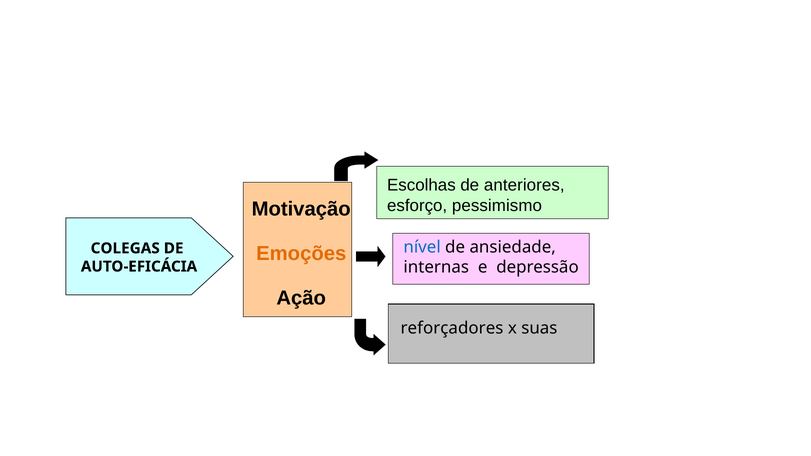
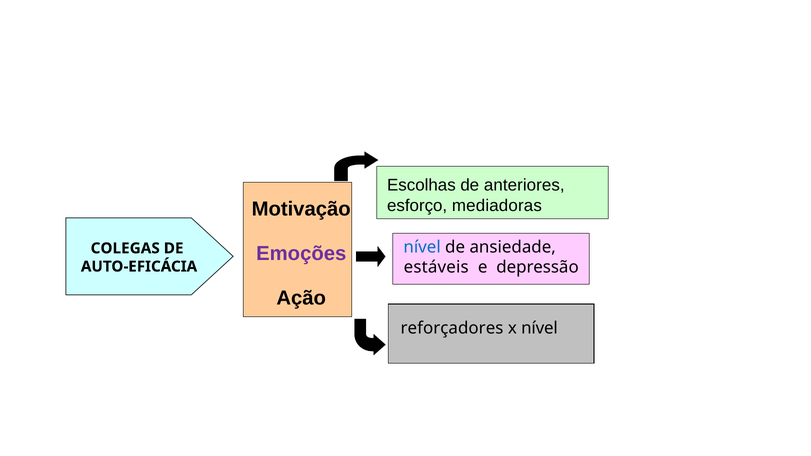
pessimismo: pessimismo -> mediadoras (497, 206)
Emoções colour: orange -> purple (301, 254)
internas: internas -> estáveis (436, 267)
x suas: suas -> nível (539, 329)
